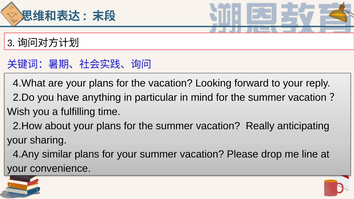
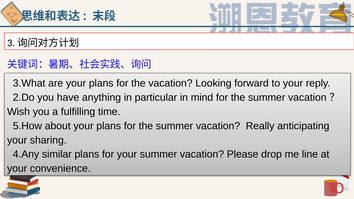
4.What: 4.What -> 3.What (29, 83)
2.How: 2.How -> 5.How (27, 126)
